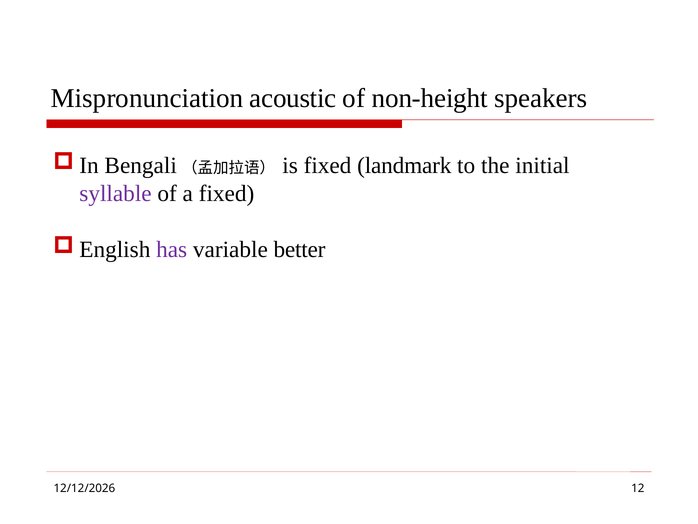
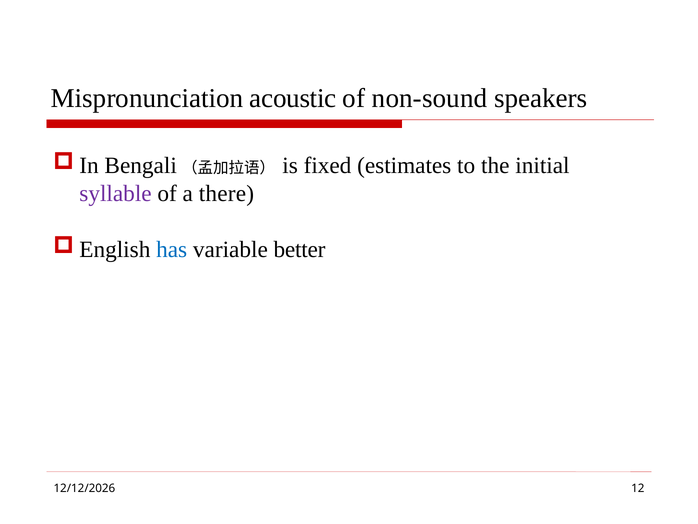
non-height: non-height -> non-sound (430, 98)
landmark: landmark -> estimates (404, 165)
a fixed: fixed -> there (226, 193)
has colour: purple -> blue (172, 249)
